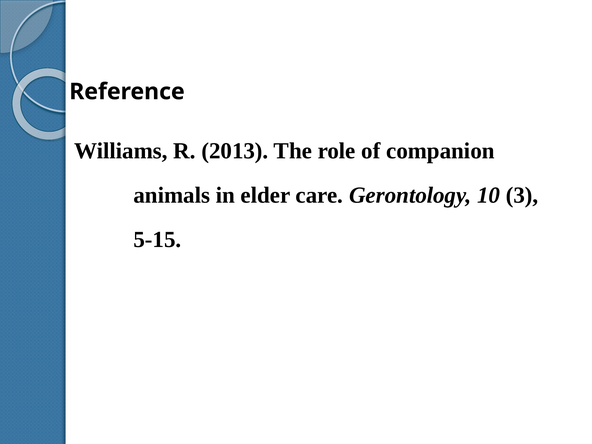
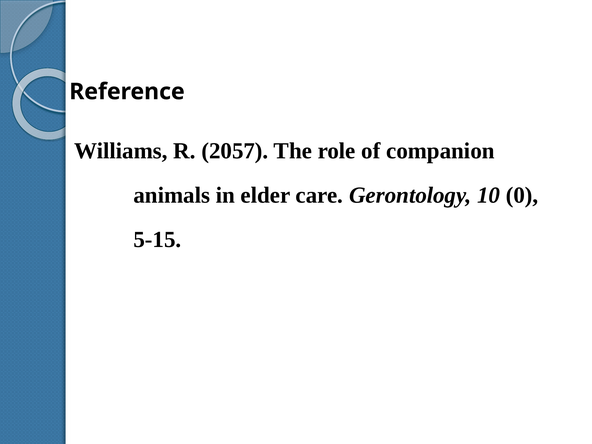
2013: 2013 -> 2057 (235, 151)
3: 3 -> 0 (522, 195)
